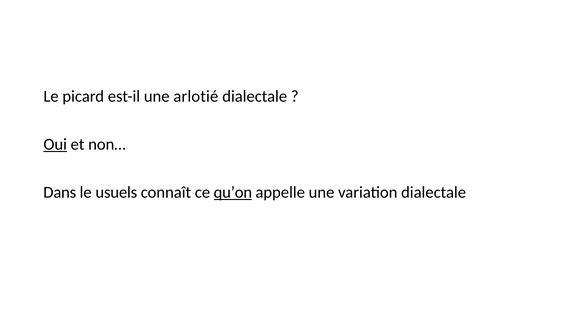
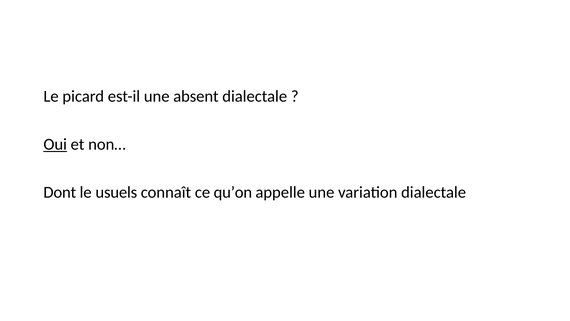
arlotié: arlotié -> absent (196, 96)
Dans: Dans -> Dont (60, 192)
qu’on underline: present -> none (233, 192)
